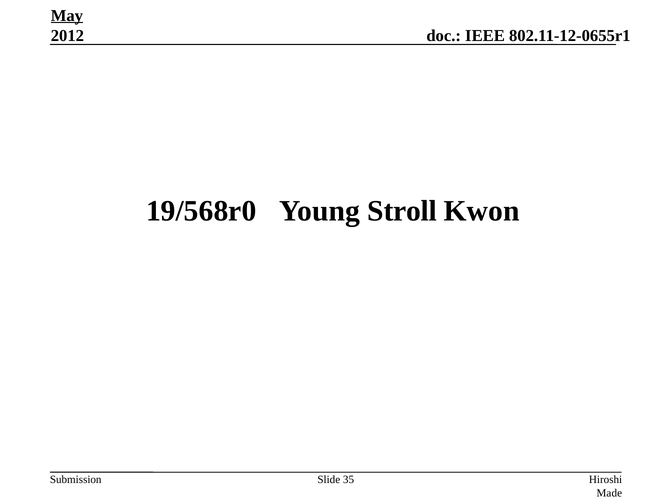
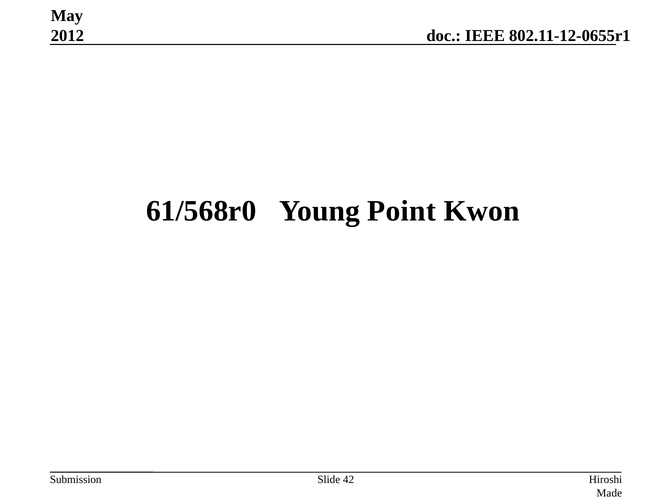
May underline: present -> none (67, 16)
19/568r0: 19/568r0 -> 61/568r0 (201, 211)
Stroll: Stroll -> Point (402, 211)
35: 35 -> 42 (349, 479)
